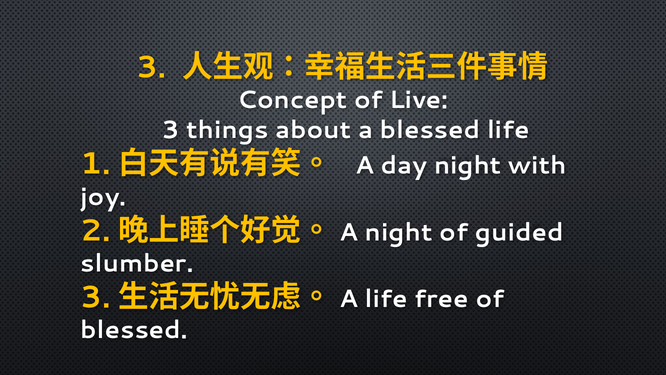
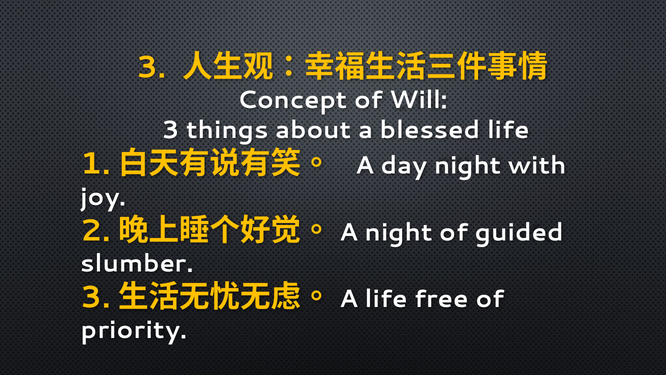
Live: Live -> Will (419, 100)
blessed: blessed -> priority (134, 330)
